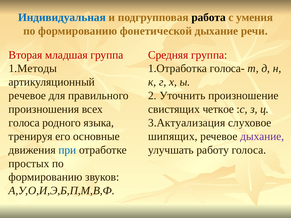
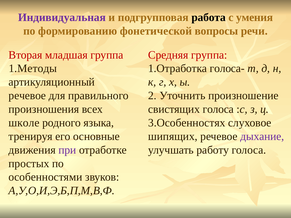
Индивидуальная colour: blue -> purple (62, 17)
фонетической дыхание: дыхание -> вопросы (216, 31)
свистящих четкое: четкое -> голоса (218, 109)
голоса: голоса -> школе (24, 123)
3.Актуализация: 3.Актуализация -> 3.Особенностях (187, 123)
при colour: blue -> purple (67, 150)
формированию: формированию -> особенностями (45, 177)
